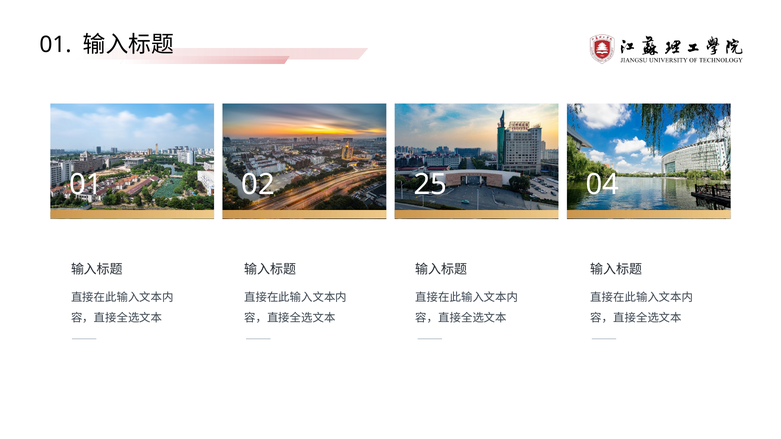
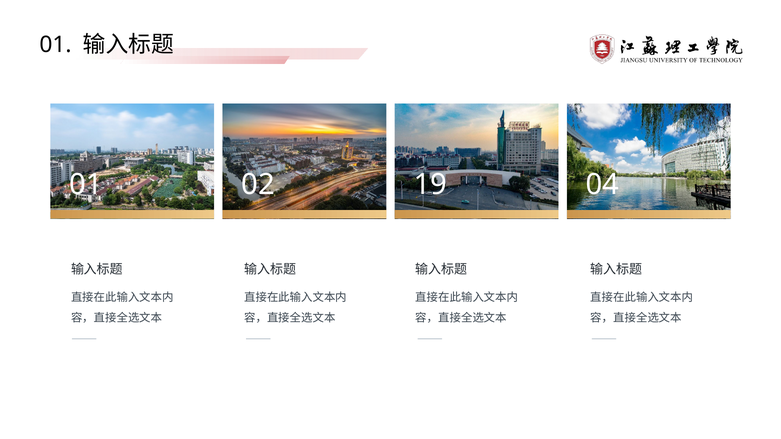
25: 25 -> 19 (430, 185)
